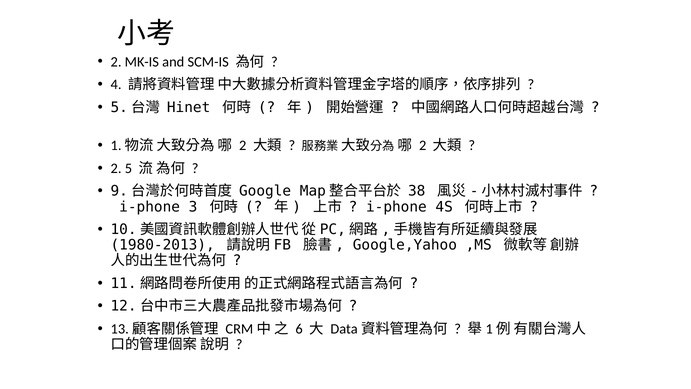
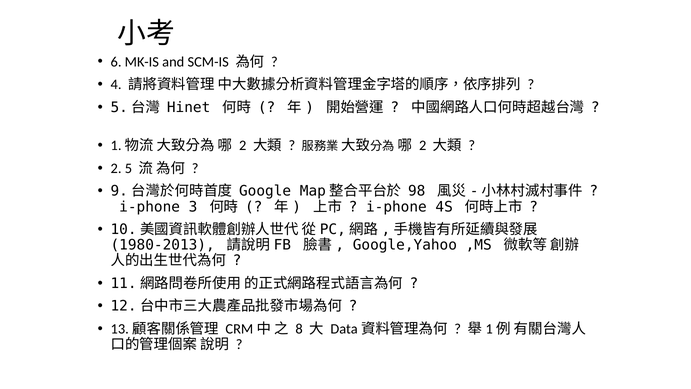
2: 2 -> 6 (116, 62)
38: 38 -> 98 (417, 191)
6: 6 -> 8 (299, 329)
